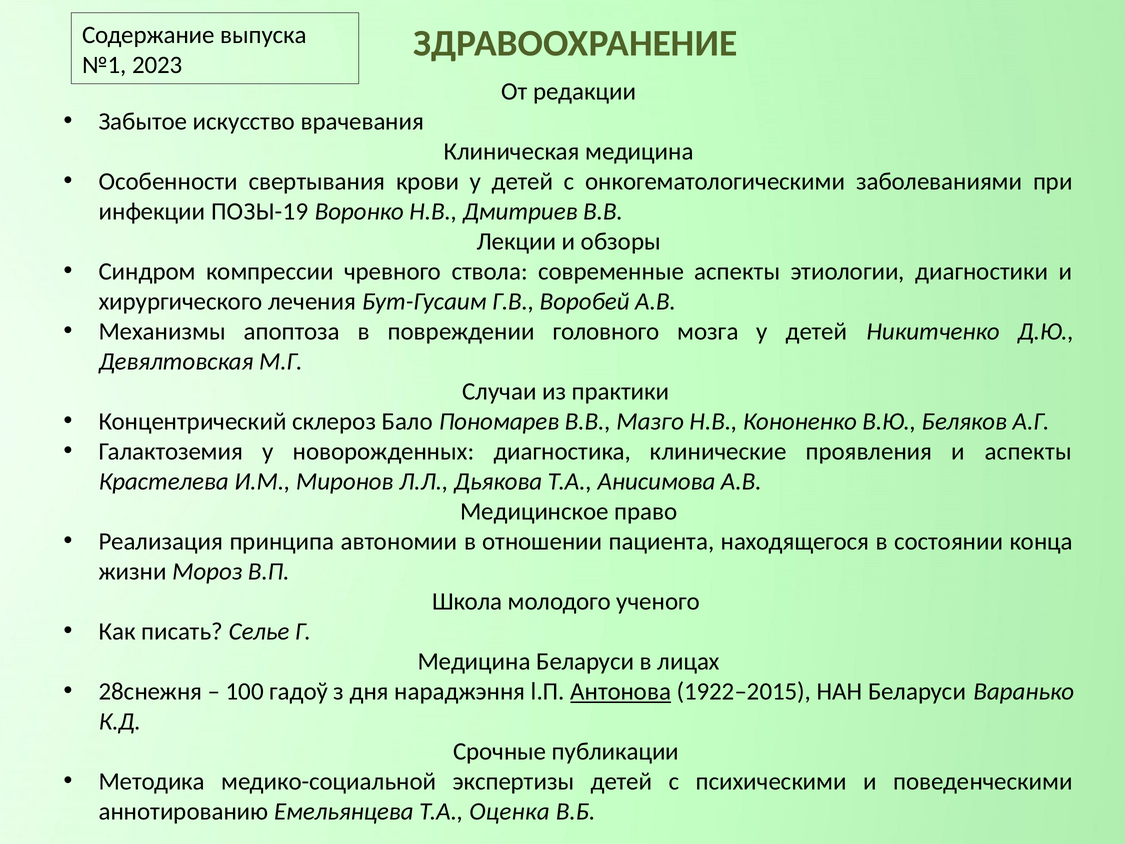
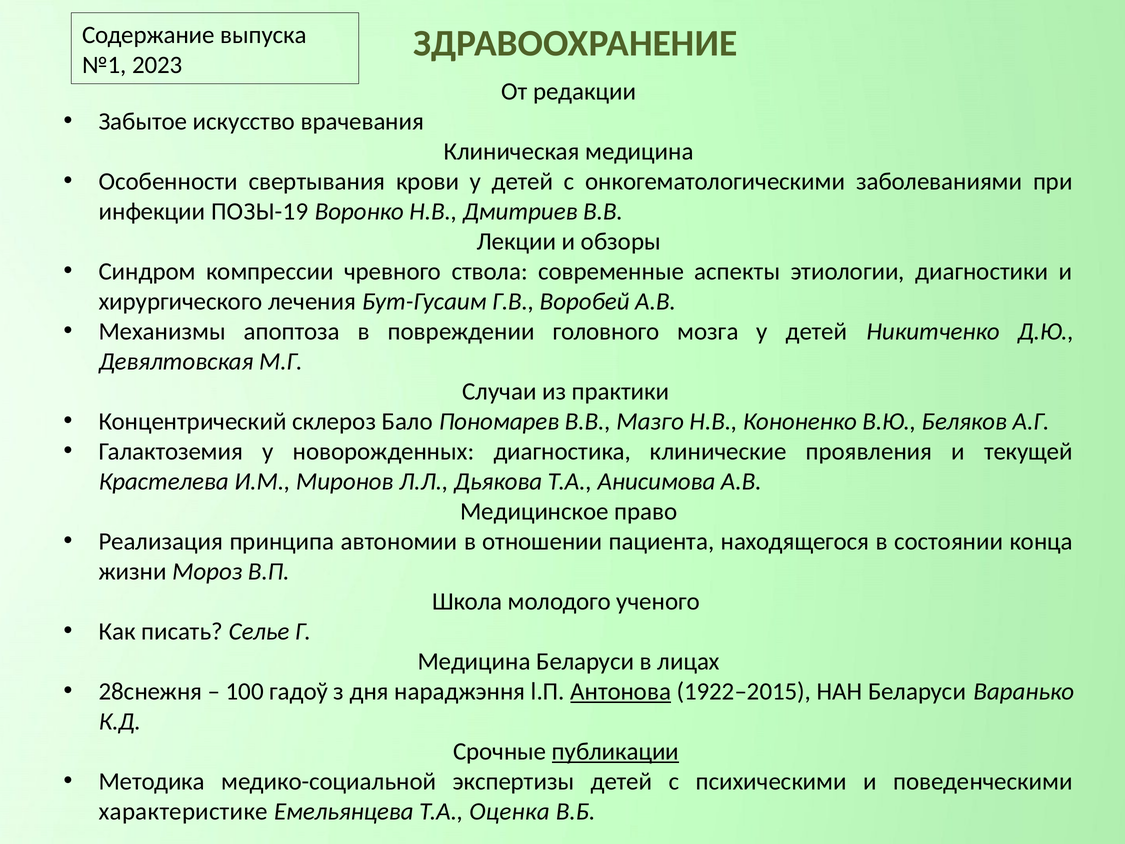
и аспекты: аспекты -> текущей (1028, 451)
публикации underline: none -> present (615, 751)
аннотированию: аннотированию -> характеристике (183, 811)
